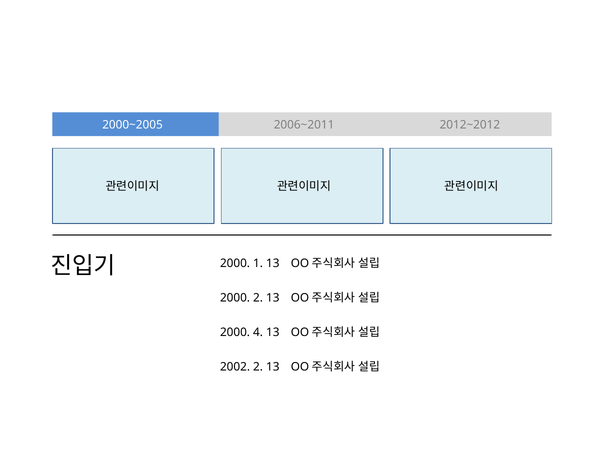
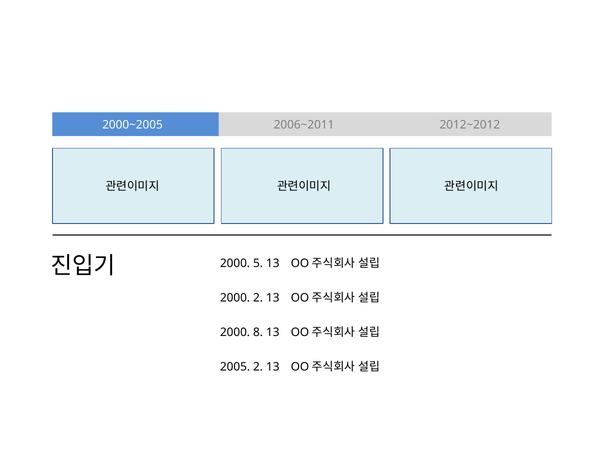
1: 1 -> 5 (258, 264)
4: 4 -> 8 (258, 332)
2002: 2002 -> 2005 (235, 367)
